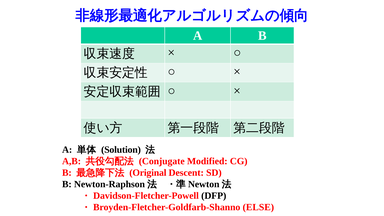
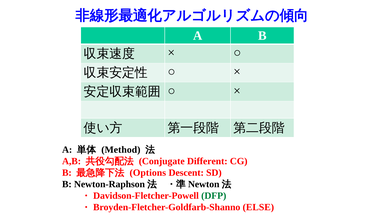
Solution: Solution -> Method (121, 150)
Modified: Modified -> Different (207, 161)
Original: Original -> Options (148, 173)
DFP colour: black -> green (214, 196)
